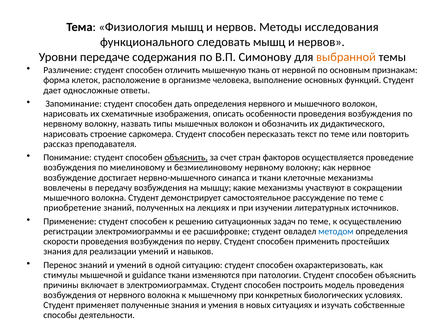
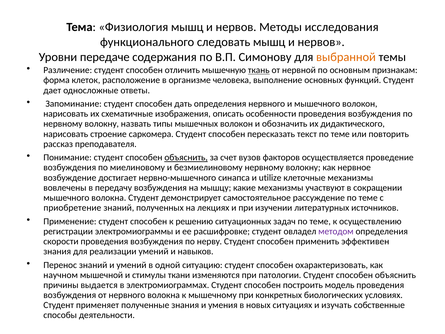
ткань underline: none -> present (259, 70)
стран: стран -> вузов (250, 157)
и ткани: ткани -> utilize (270, 177)
методом colour: blue -> purple (336, 231)
простейших: простейших -> эффективен (365, 241)
стимулы: стимулы -> научном (61, 275)
guidance: guidance -> стимулы (149, 275)
включает: включает -> выдается (99, 285)
